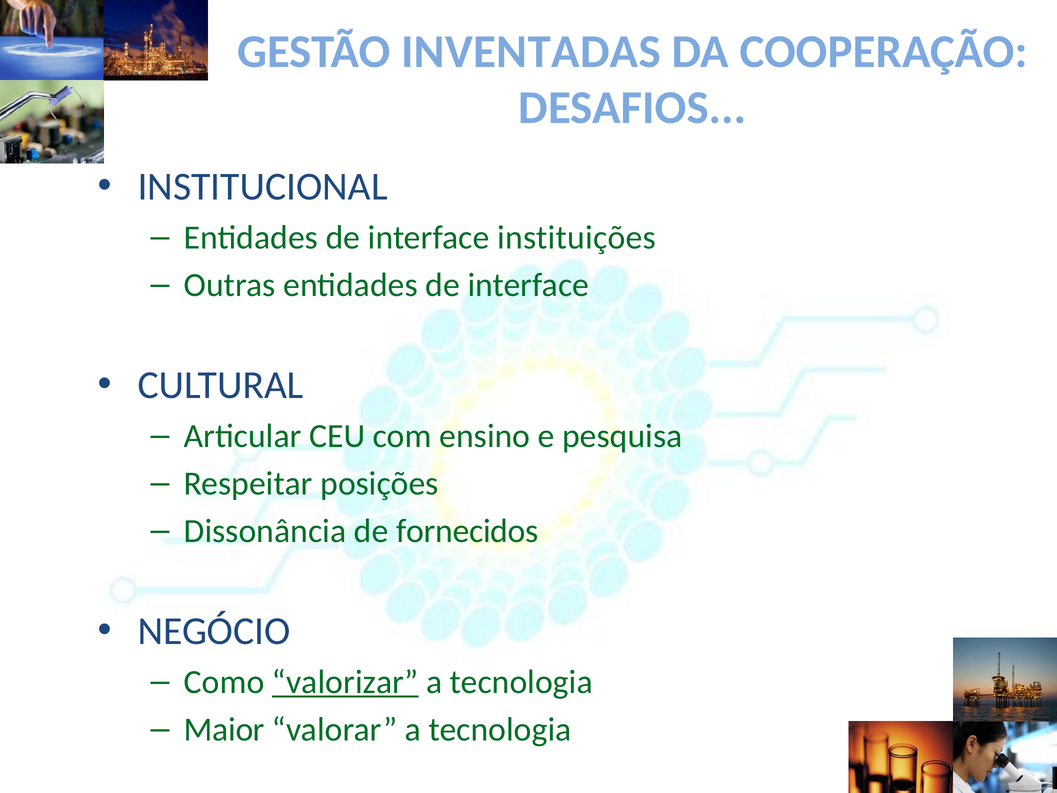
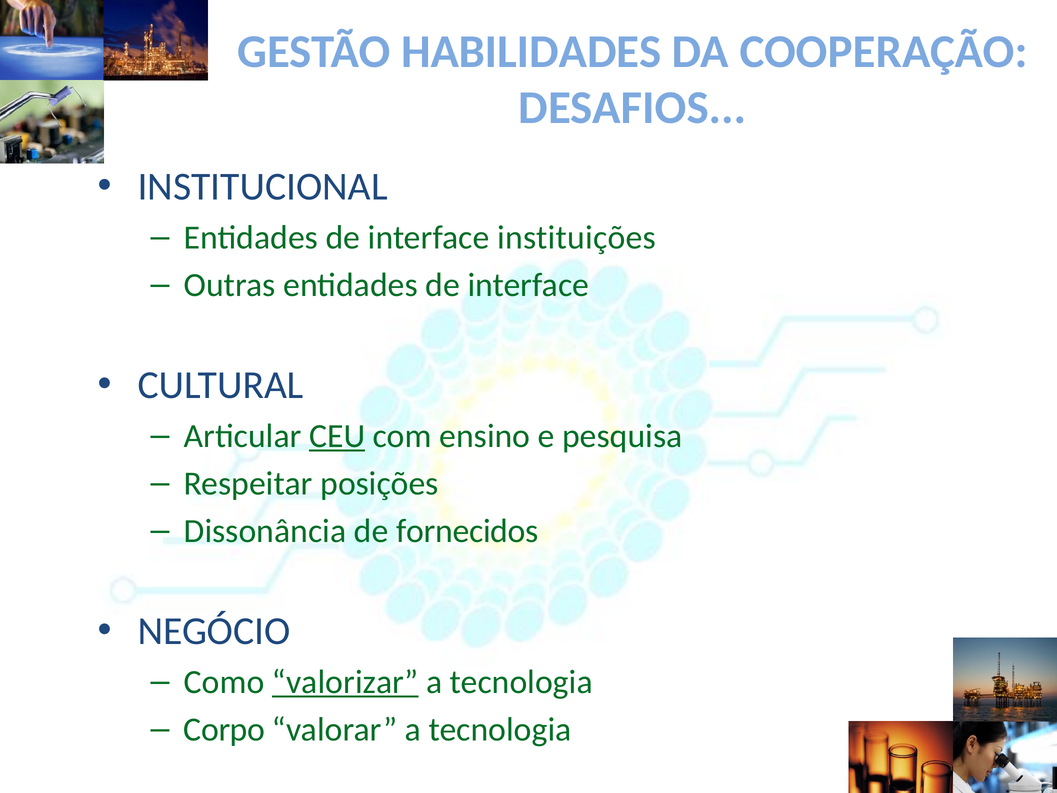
INVENTADAS: INVENTADAS -> HABILIDADES (531, 51)
CEU underline: none -> present (337, 436)
Maior: Maior -> Corpo (224, 729)
